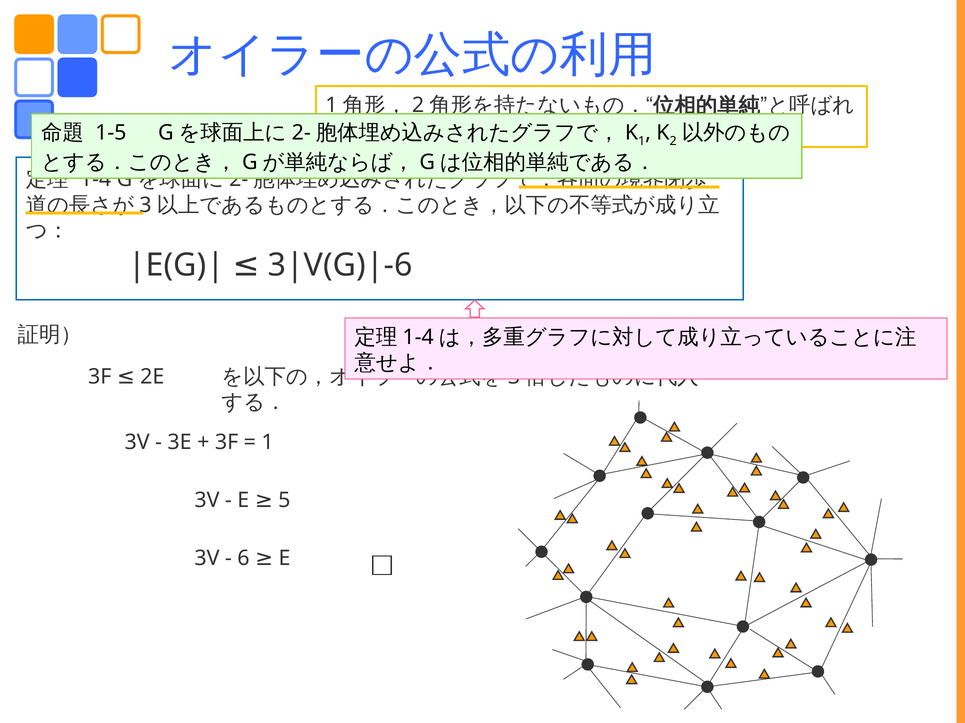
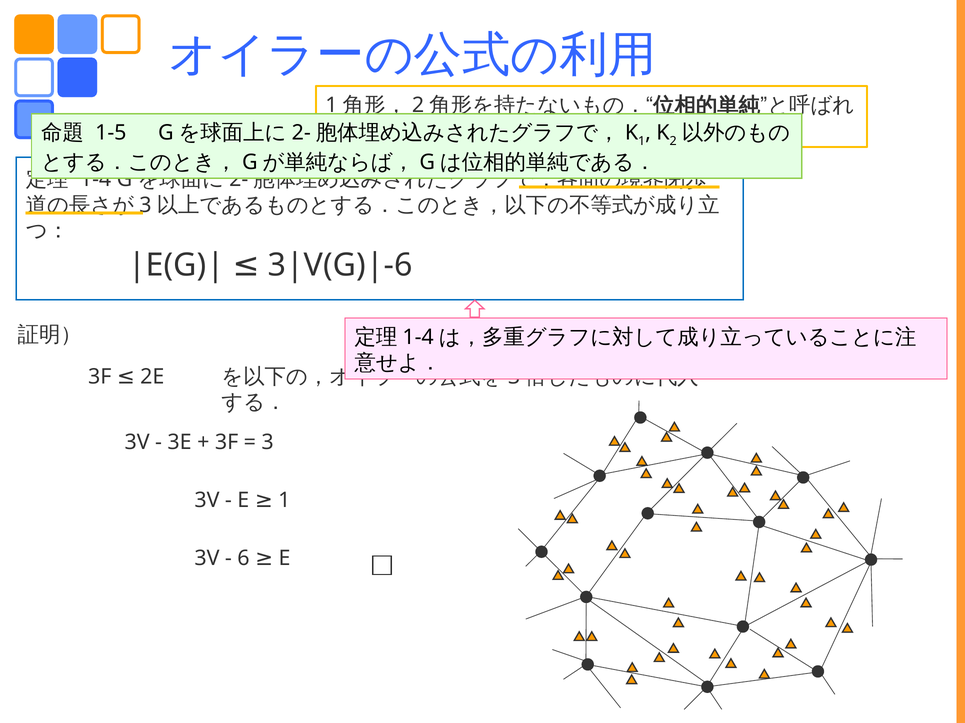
1: 1 -> 3 (268, 443)
E 5: 5 -> 1 (284, 501)
